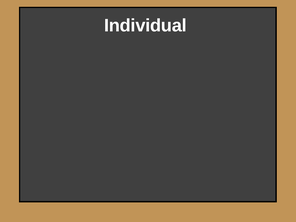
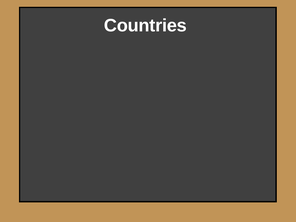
Individual: Individual -> Countries (145, 25)
